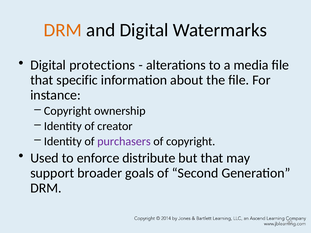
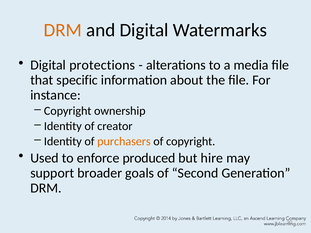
purchasers colour: purple -> orange (124, 142)
distribute: distribute -> produced (149, 158)
but that: that -> hire (212, 158)
